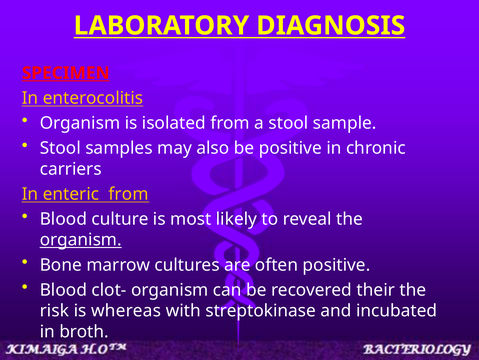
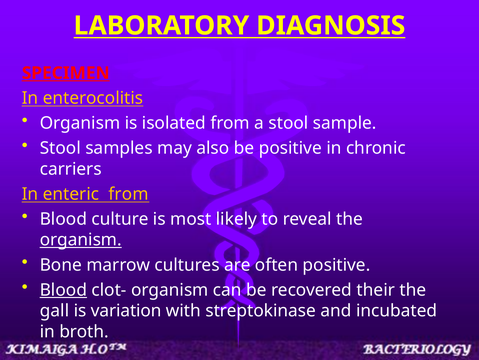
Blood underline: none -> present (63, 289)
risk: risk -> gall (54, 310)
whereas: whereas -> variation (126, 310)
